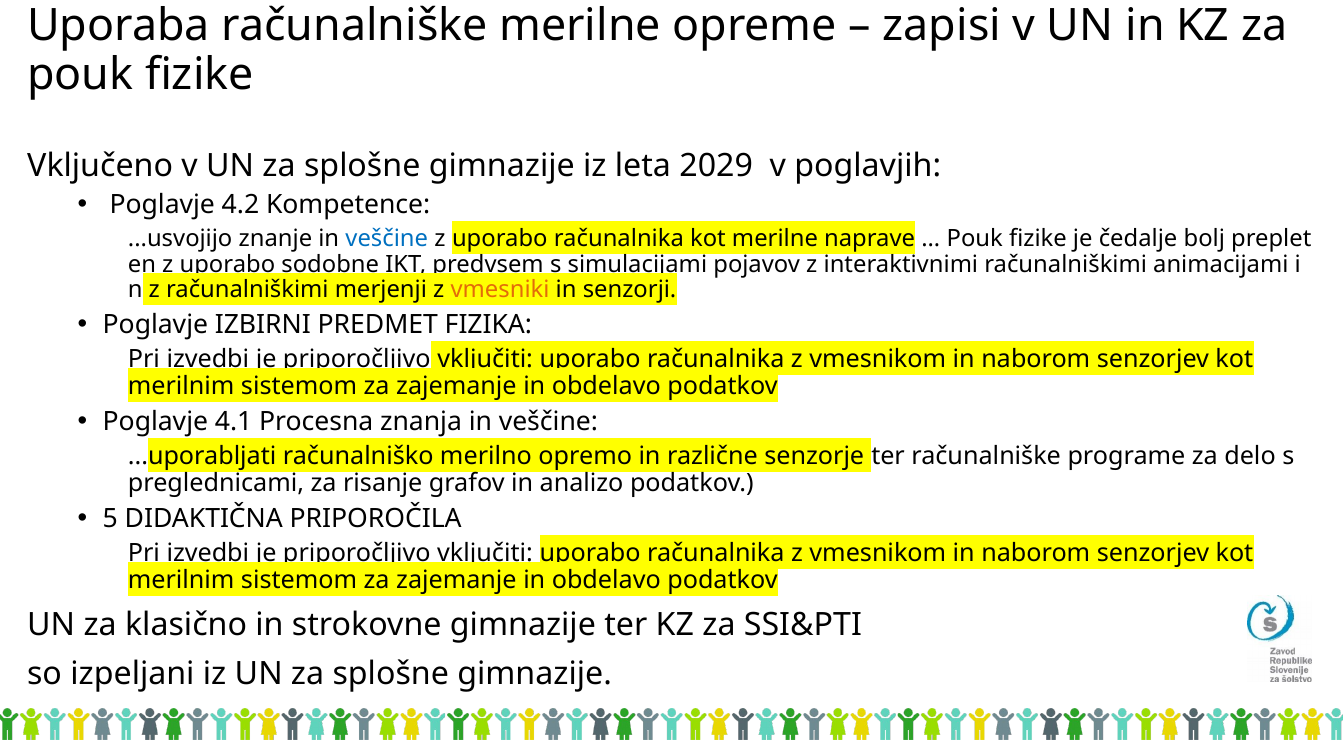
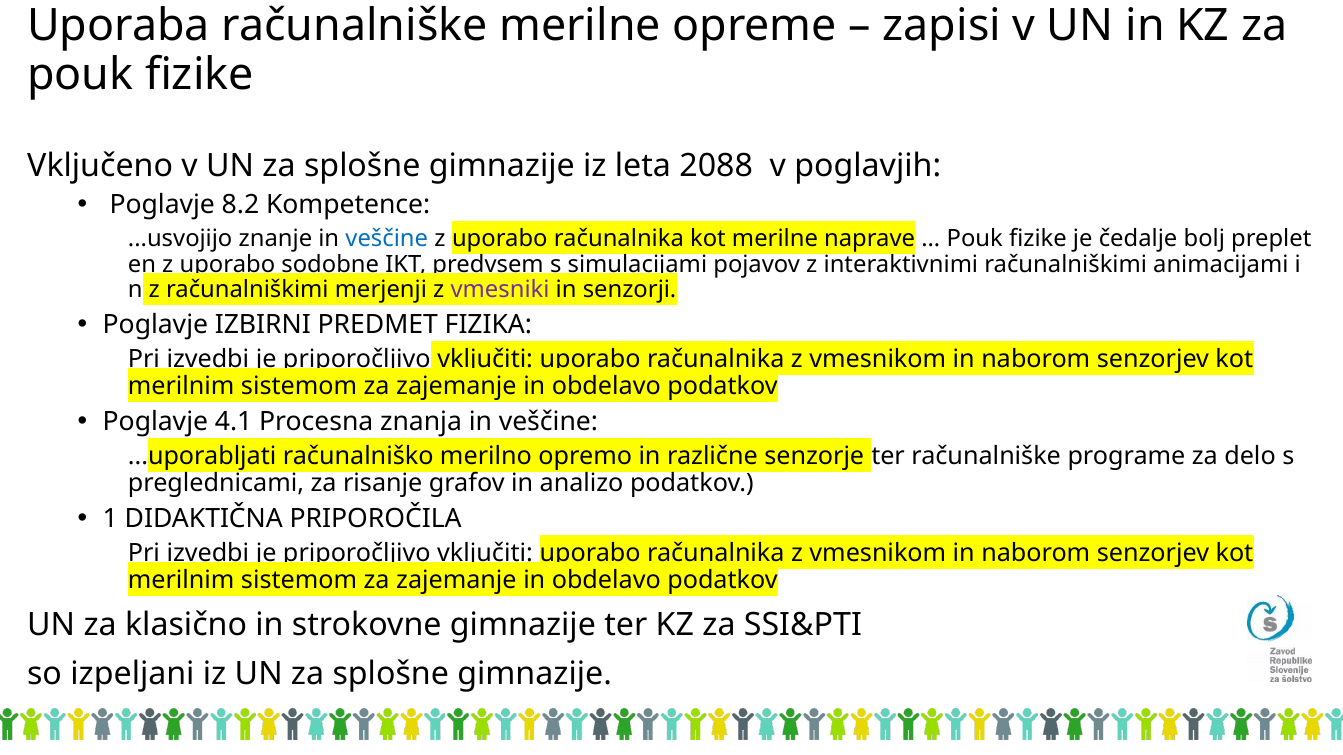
2029: 2029 -> 2088 (716, 166)
4.2: 4.2 -> 8.2 (240, 205)
vmesniki colour: orange -> purple (500, 290)
5: 5 -> 1 (110, 519)
